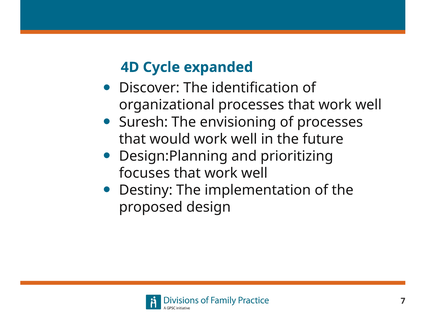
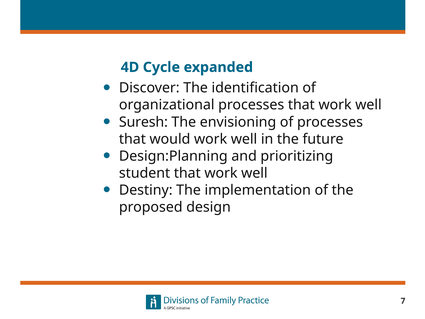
focuses: focuses -> student (145, 173)
